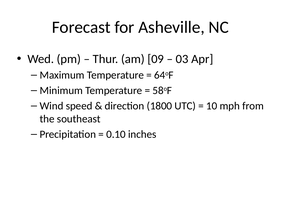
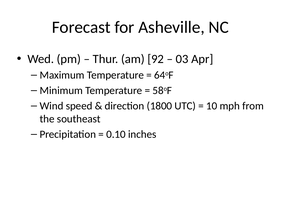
09: 09 -> 92 (156, 59)
